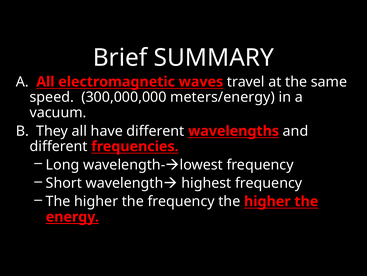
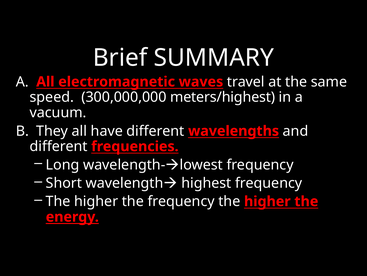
meters/energy: meters/energy -> meters/highest (223, 97)
